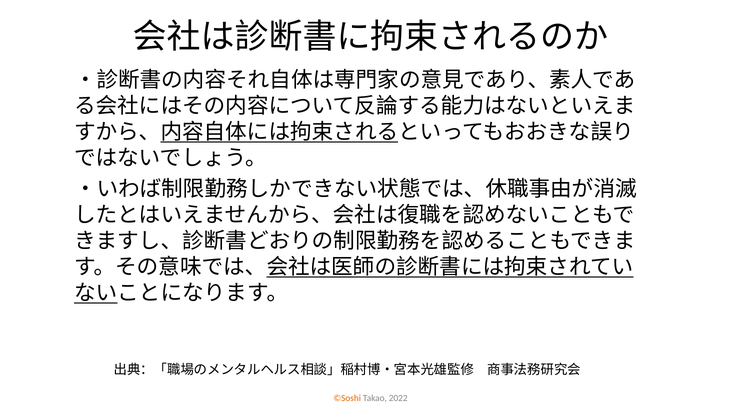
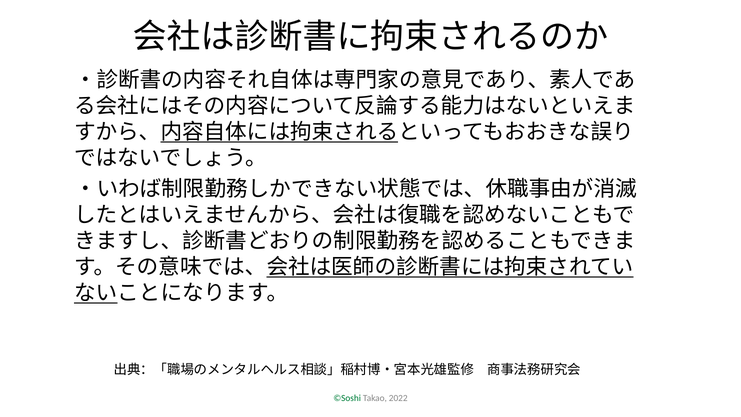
©Soshi colour: orange -> green (347, 398)
